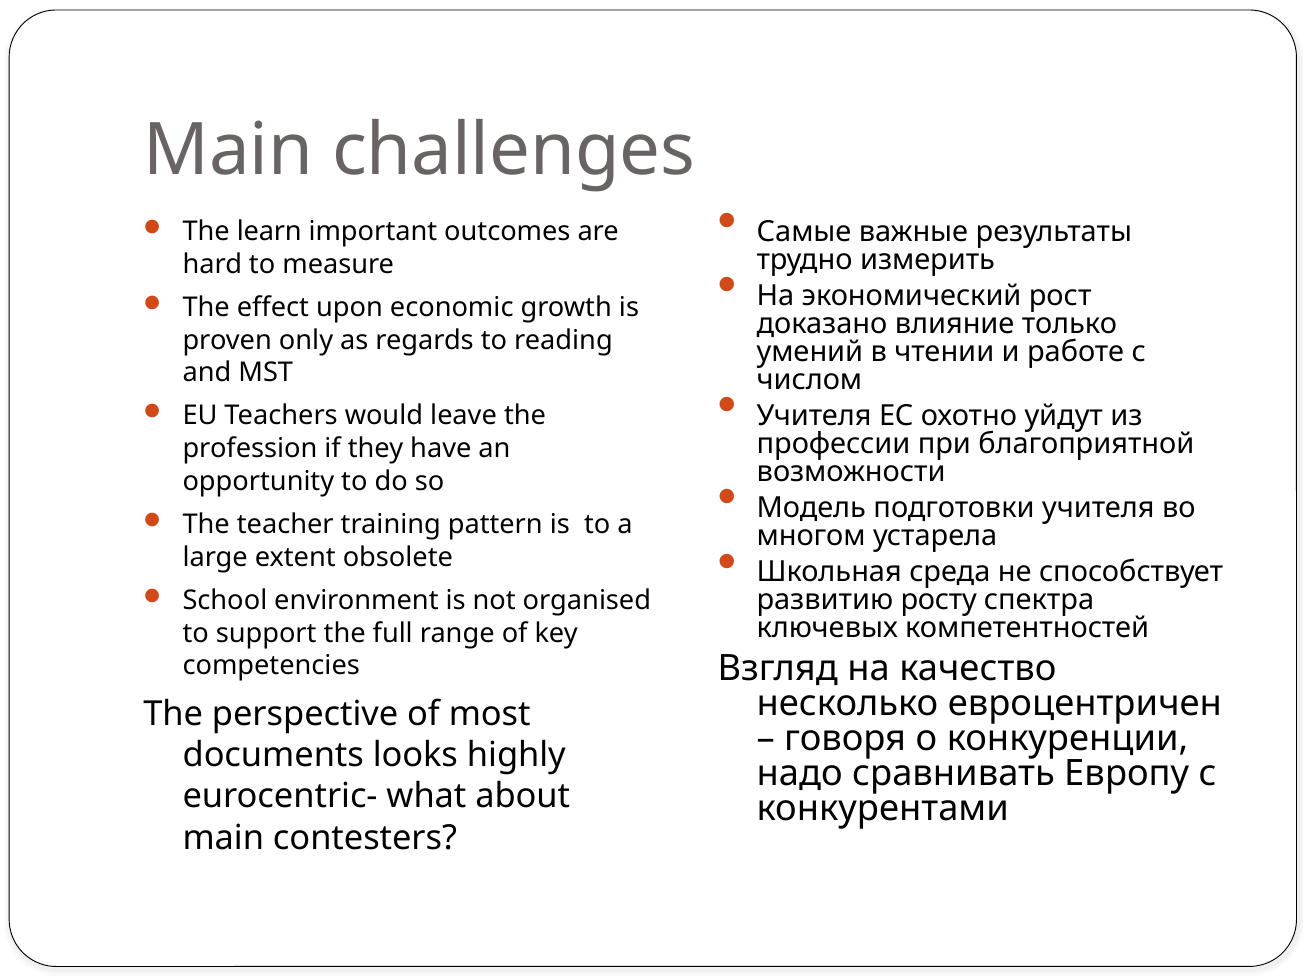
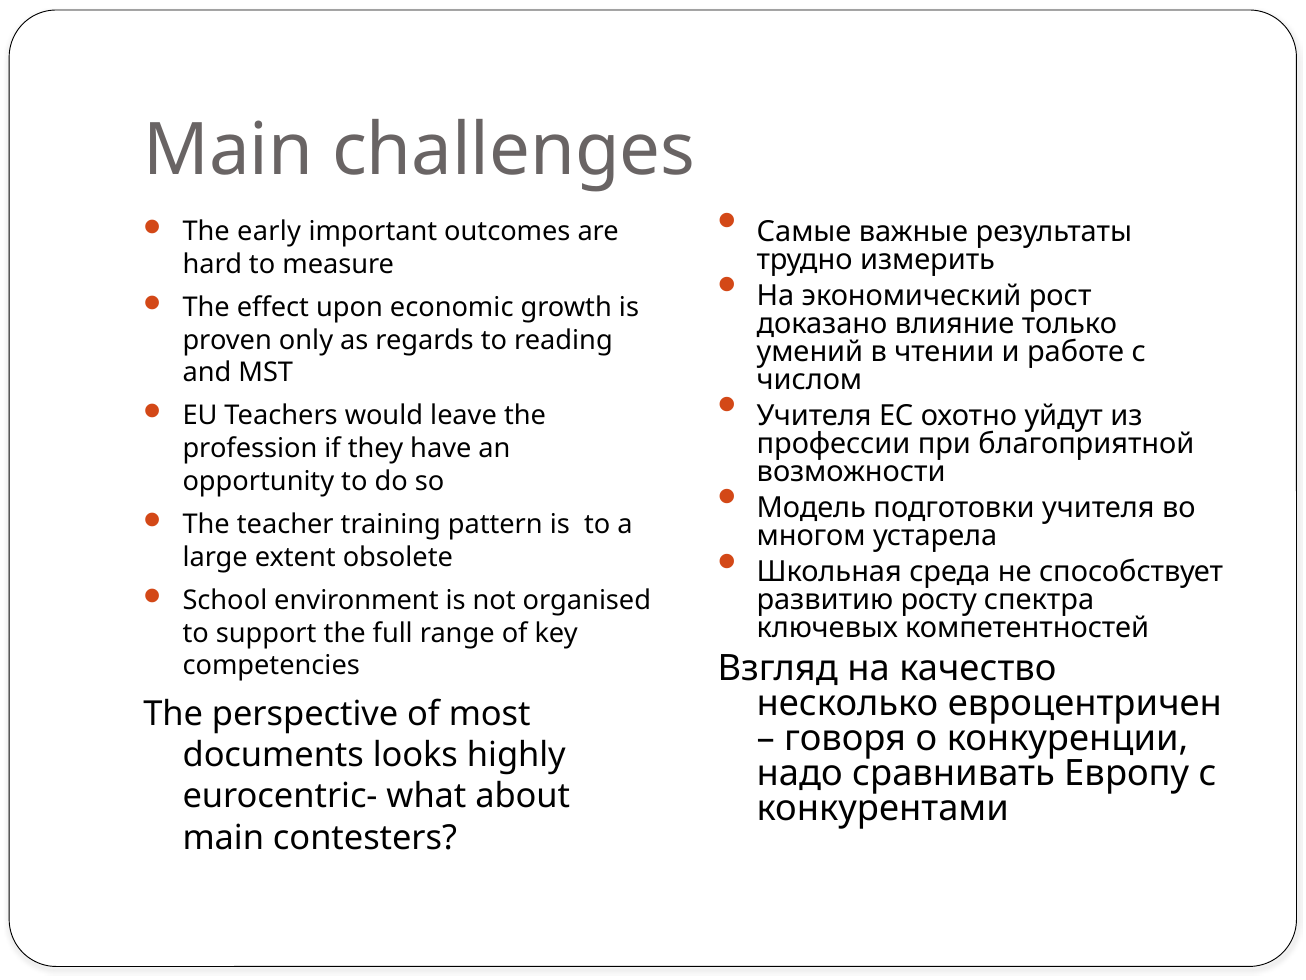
learn: learn -> early (269, 231)
